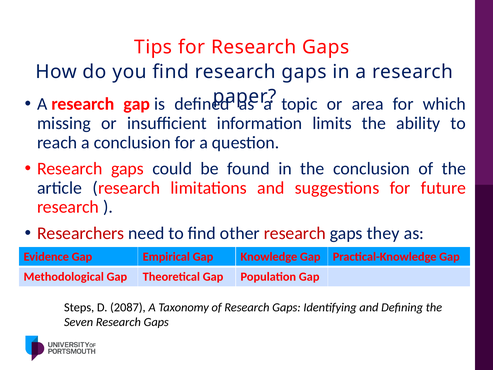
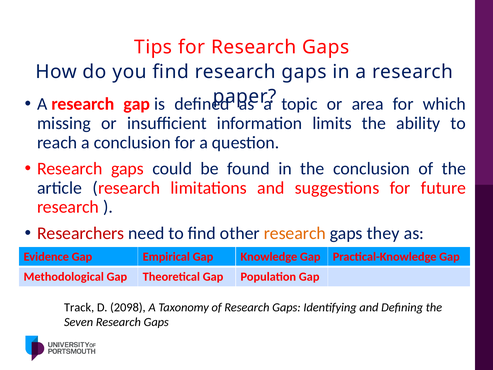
research colour: red -> orange (295, 233)
Steps: Steps -> Track (79, 307)
2087: 2087 -> 2098 (128, 307)
